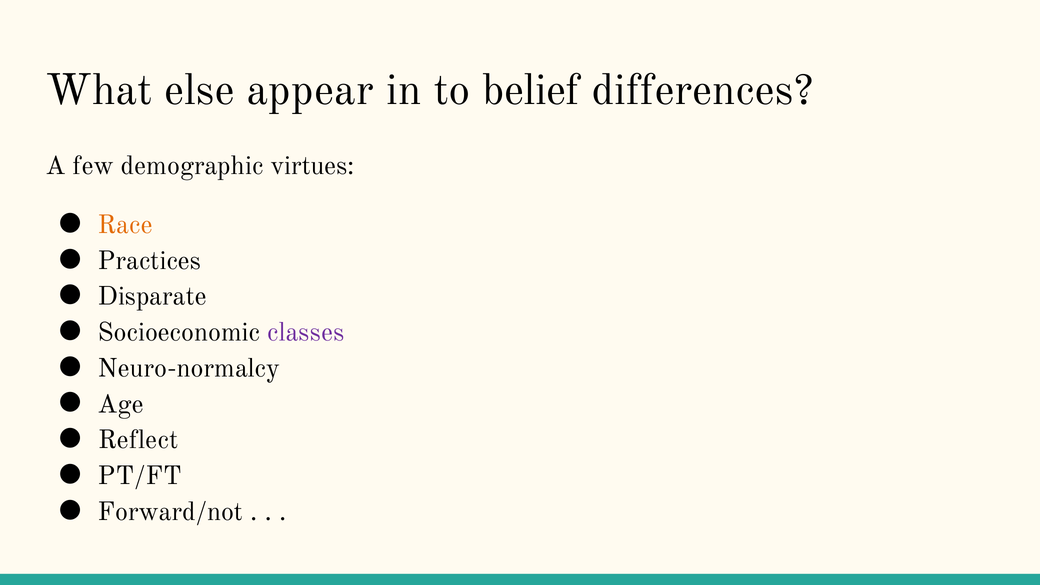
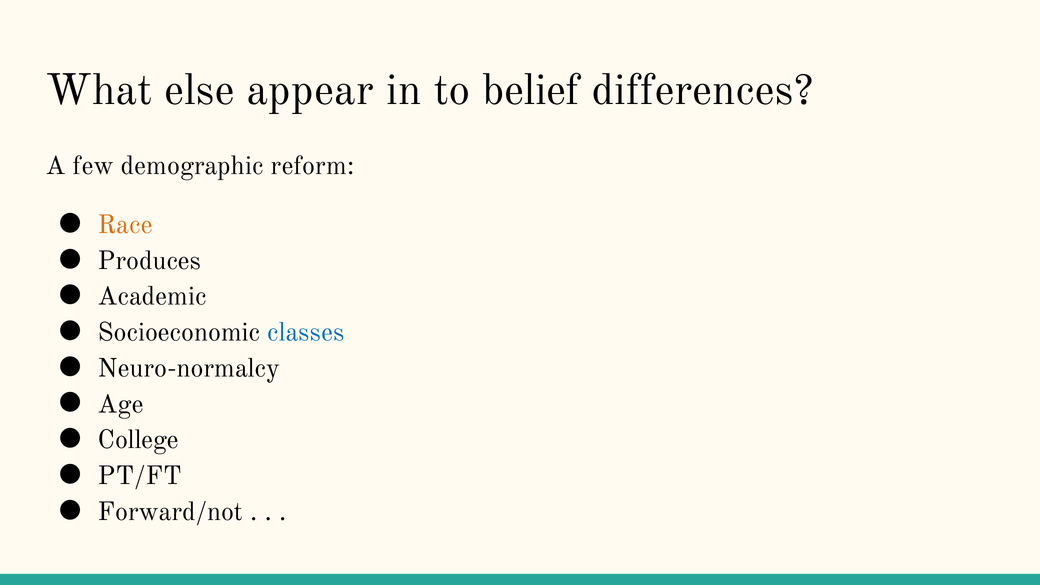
virtues: virtues -> reform (313, 166)
Practices: Practices -> Produces (150, 261)
Disparate: Disparate -> Academic (152, 296)
classes colour: purple -> blue (306, 332)
Reflect: Reflect -> College (138, 440)
